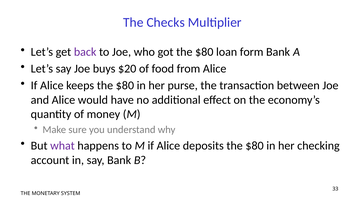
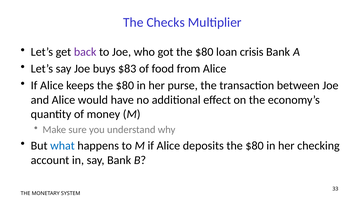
form: form -> crisis (252, 52)
$20: $20 -> $83 (127, 69)
what colour: purple -> blue (62, 146)
